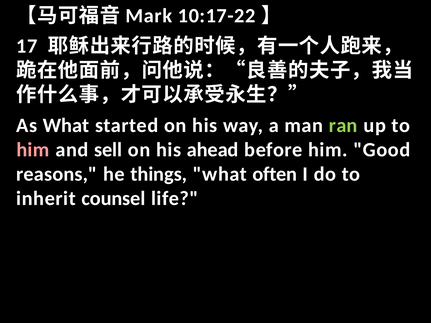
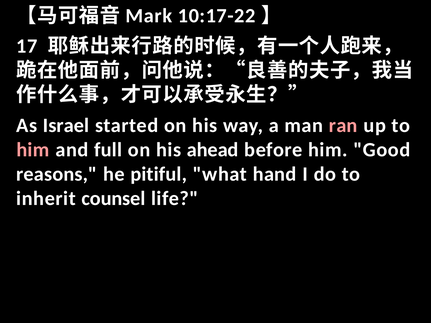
As What: What -> Israel (66, 125)
ran colour: light green -> pink (343, 125)
sell: sell -> full (108, 150)
things: things -> pitiful (159, 174)
often: often -> hand (275, 174)
